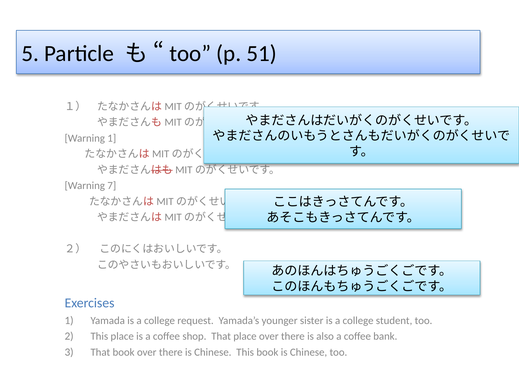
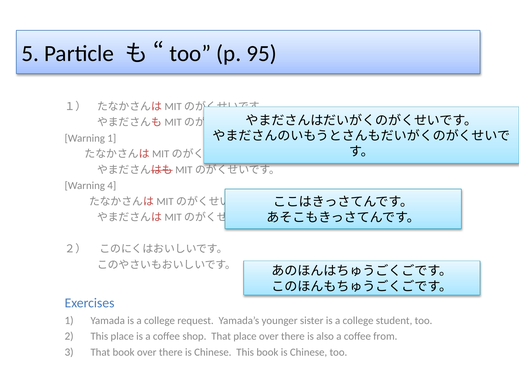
51: 51 -> 95 (262, 54)
7: 7 -> 4 (112, 186)
bank: bank -> from (385, 337)
